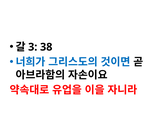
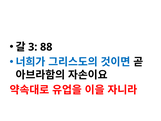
38: 38 -> 88 (46, 47)
